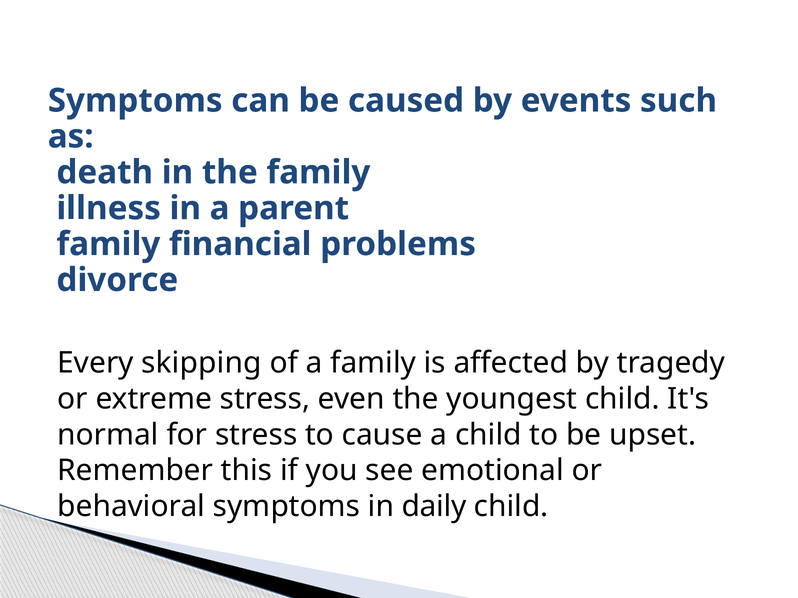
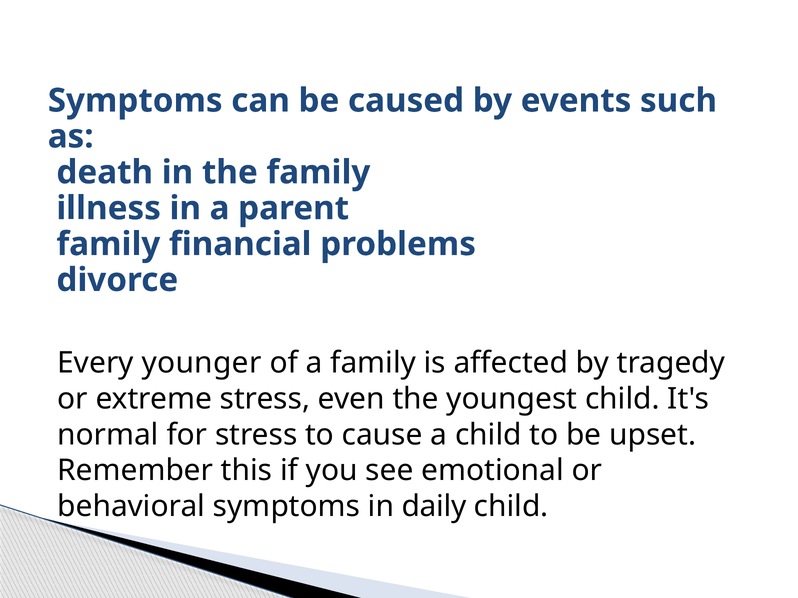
skipping: skipping -> younger (201, 363)
